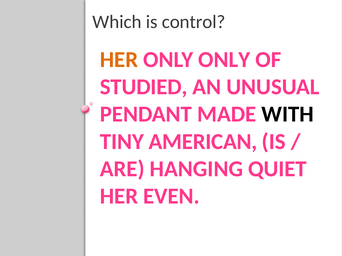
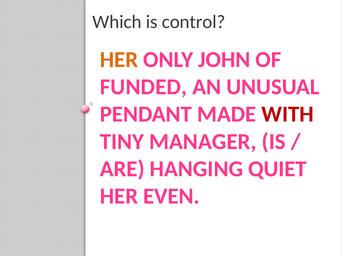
ONLY ONLY: ONLY -> JOHN (224, 60)
STUDIED: STUDIED -> FUNDED (143, 87)
WITH colour: black -> red (288, 114)
AMERICAN: AMERICAN -> MANAGER (203, 142)
